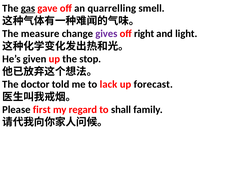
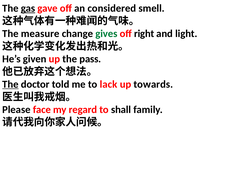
quarrelling: quarrelling -> considered (112, 8)
gives colour: purple -> green (106, 34)
stop: stop -> pass (90, 59)
The underline: none -> present (10, 84)
forecast: forecast -> towards (153, 84)
first: first -> face (42, 109)
